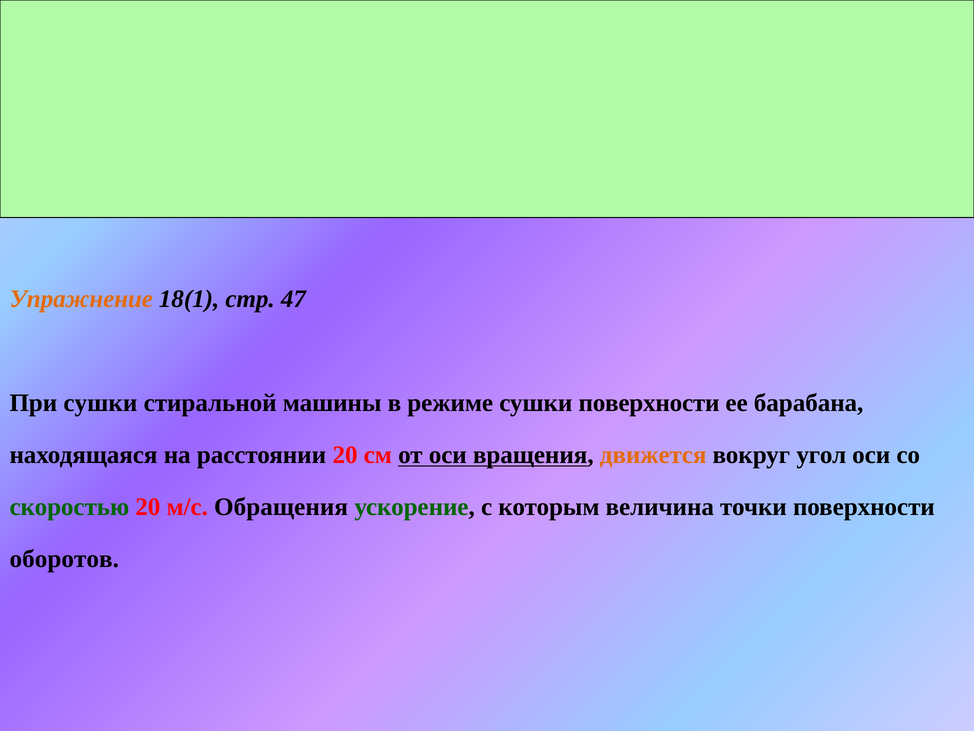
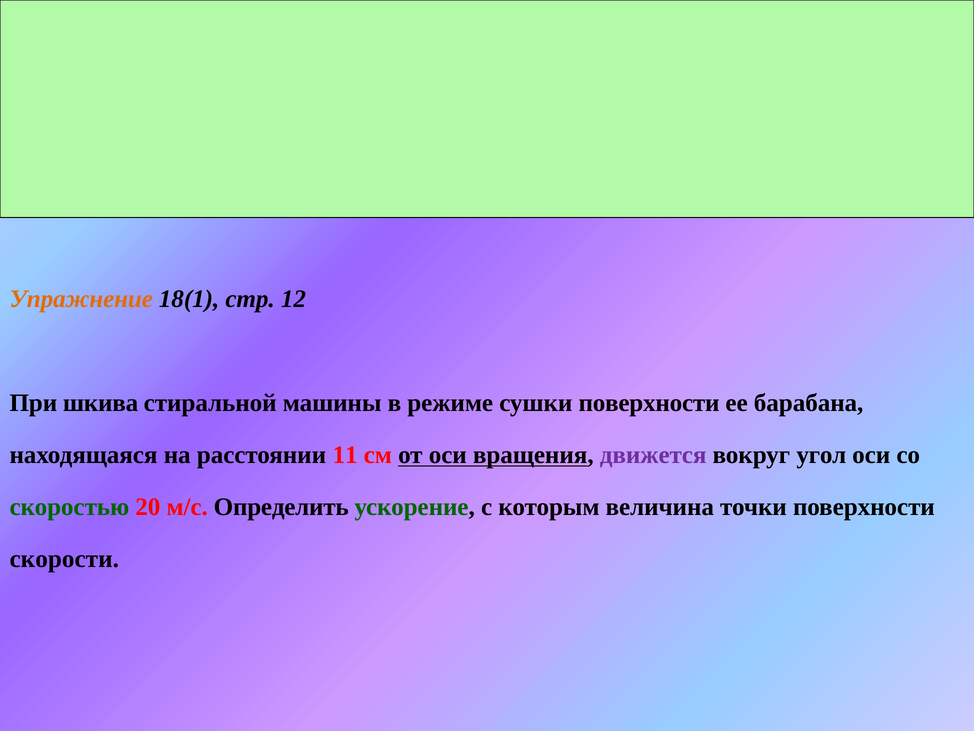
47: 47 -> 12 (293, 299)
При сушки: сушки -> шкива (101, 403)
расстоянии 20: 20 -> 11 (345, 455)
движется colour: orange -> purple (653, 455)
Обращения: Обращения -> Определить (281, 507)
оборотов: оборотов -> скорости (64, 558)
